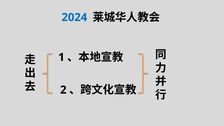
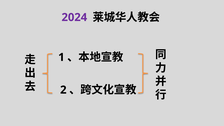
2024 colour: blue -> purple (74, 17)
